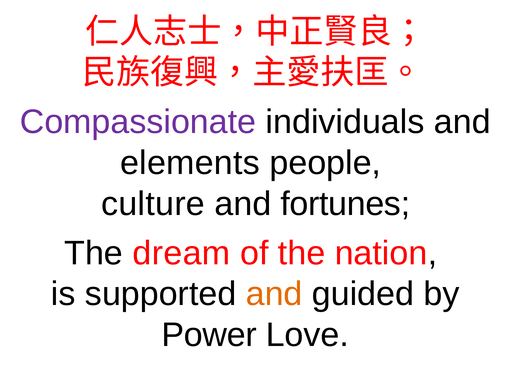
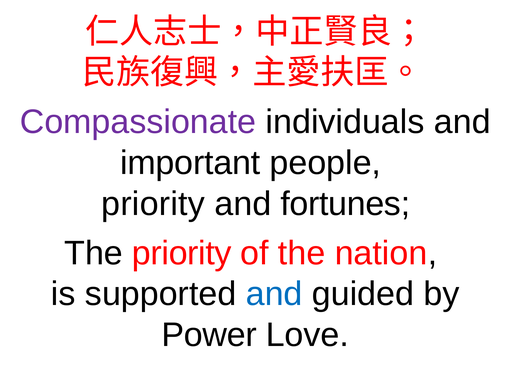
elements: elements -> important (190, 163)
culture: culture -> priority (153, 204)
The dream: dream -> priority (182, 253)
and colour: orange -> blue (274, 294)
